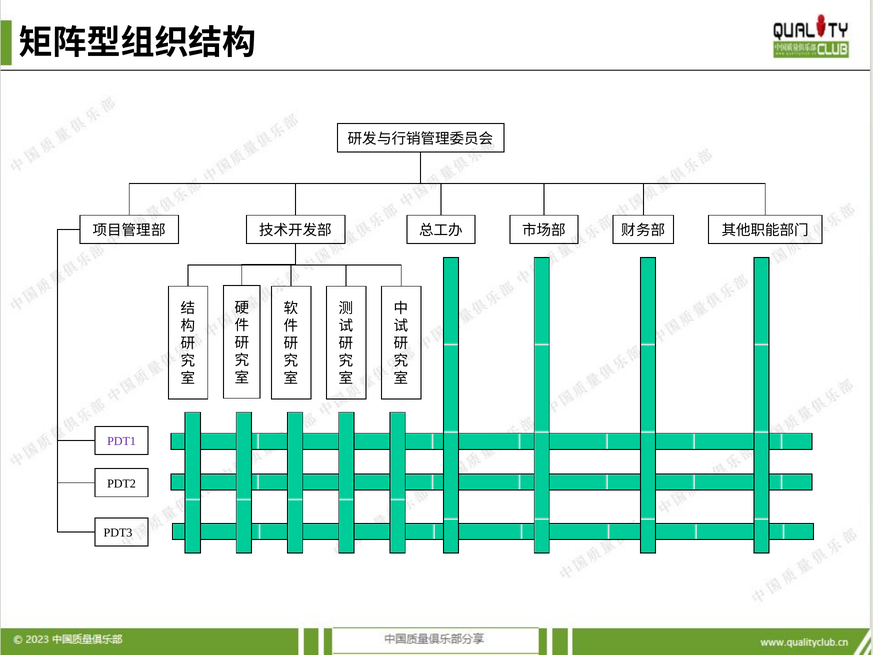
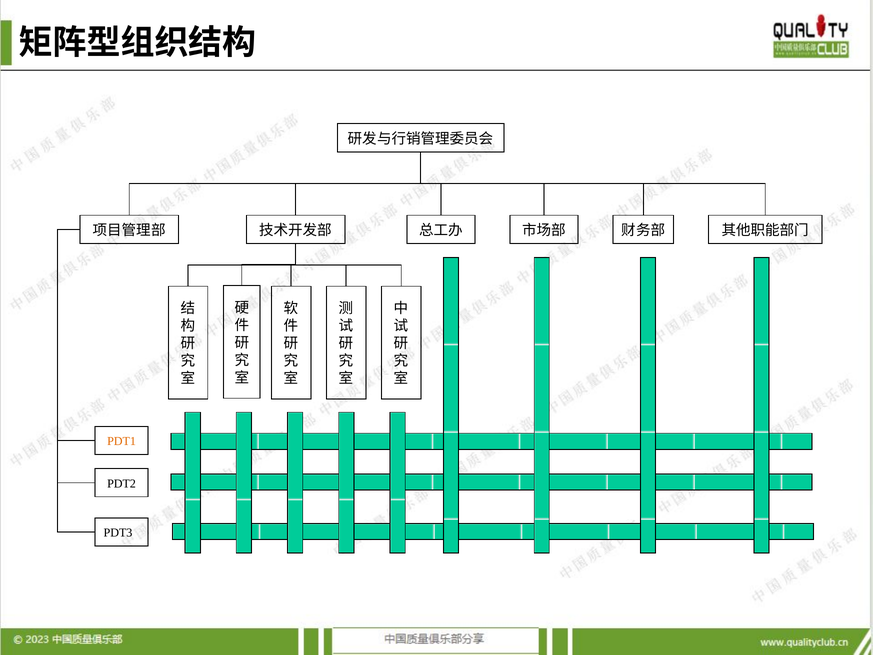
PDT1 colour: purple -> orange (122, 441)
